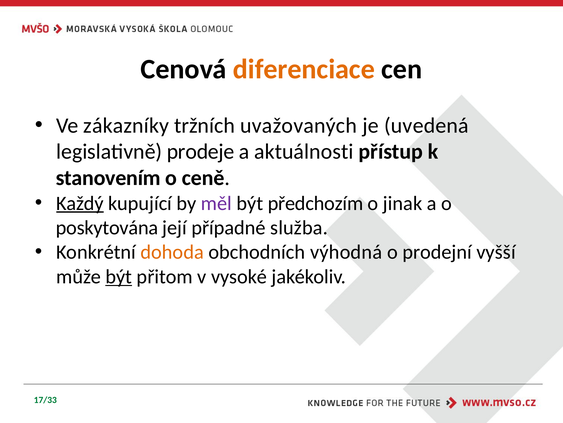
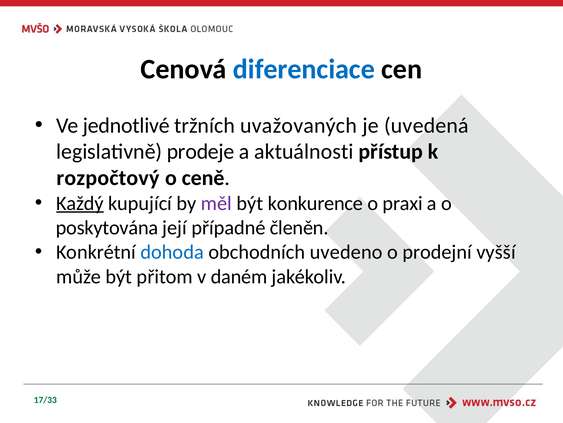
diferenciace colour: orange -> blue (304, 69)
zákazníky: zákazníky -> jednotlivé (126, 125)
stanovením: stanovením -> rozpočtový (108, 178)
předchozím: předchozím -> konkurence (315, 203)
jinak: jinak -> praxi (403, 203)
služba: služba -> členěn (299, 227)
dohoda colour: orange -> blue (172, 252)
výhodná: výhodná -> uvedeno (346, 252)
být underline: present -> none (119, 276)
vysoké: vysoké -> daném (239, 276)
